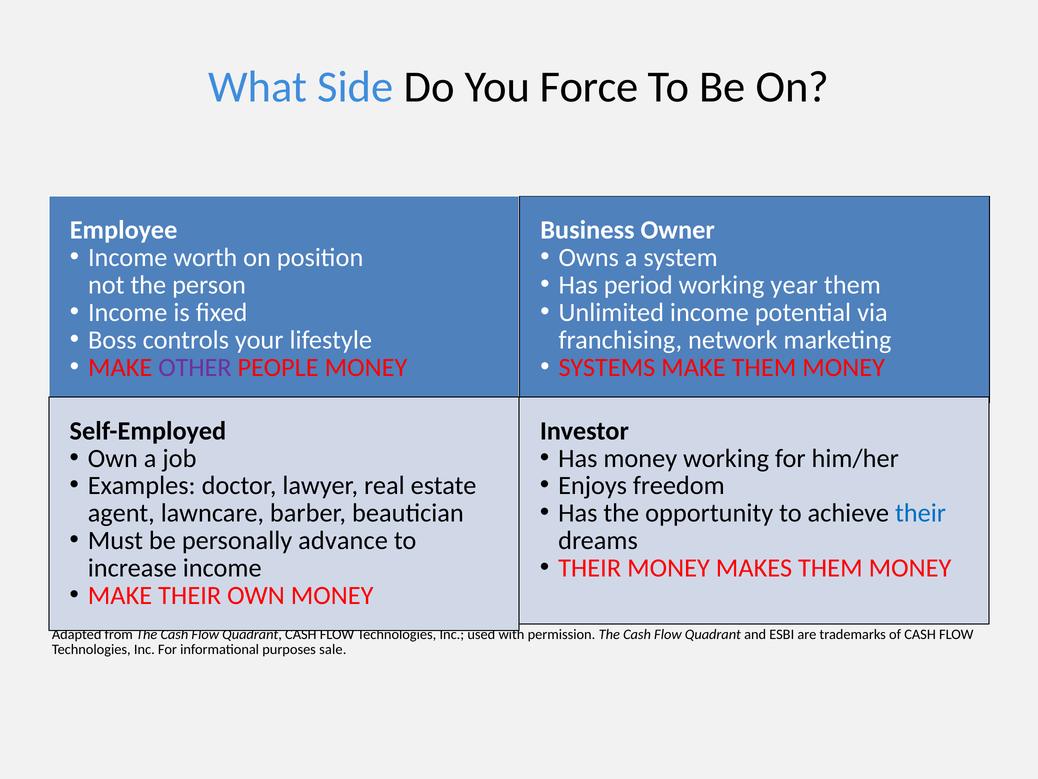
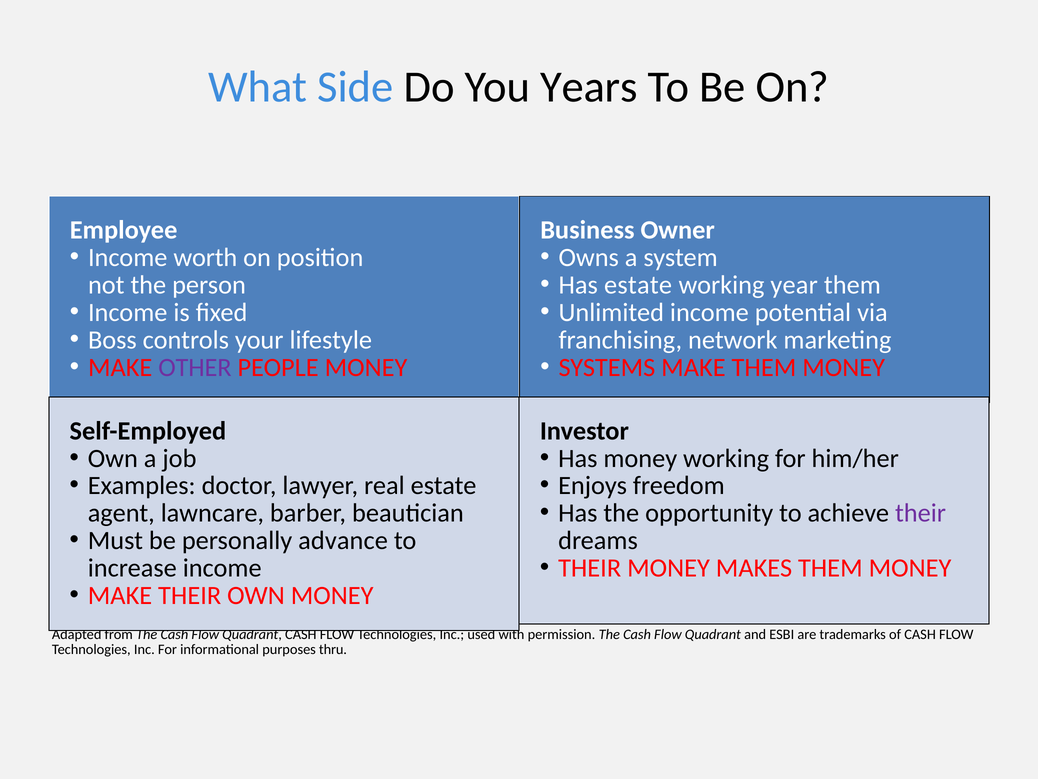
Force: Force -> Years (589, 87)
Has period: period -> estate (638, 285)
their colour: blue -> purple (921, 513)
sale: sale -> thru (333, 649)
